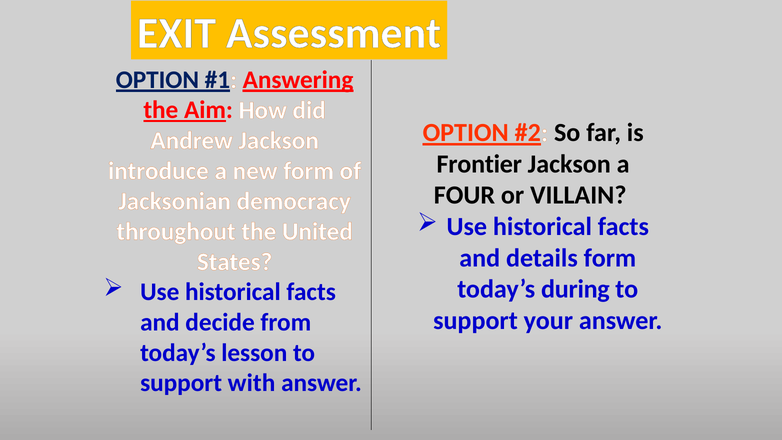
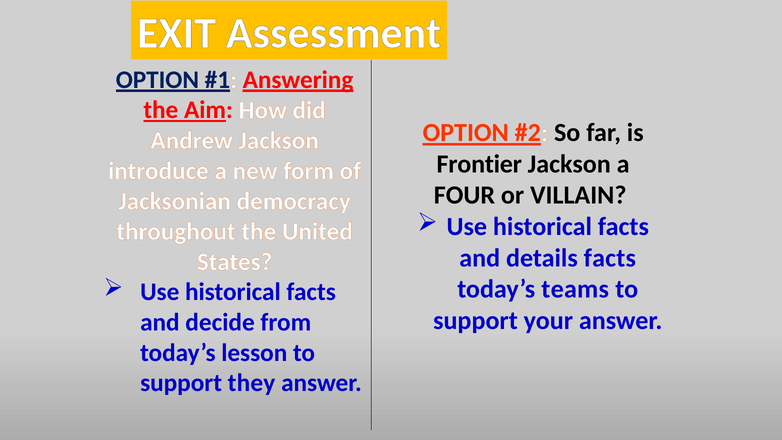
details form: form -> facts (610, 258)
during: during -> teams (575, 289)
with: with -> they (251, 383)
